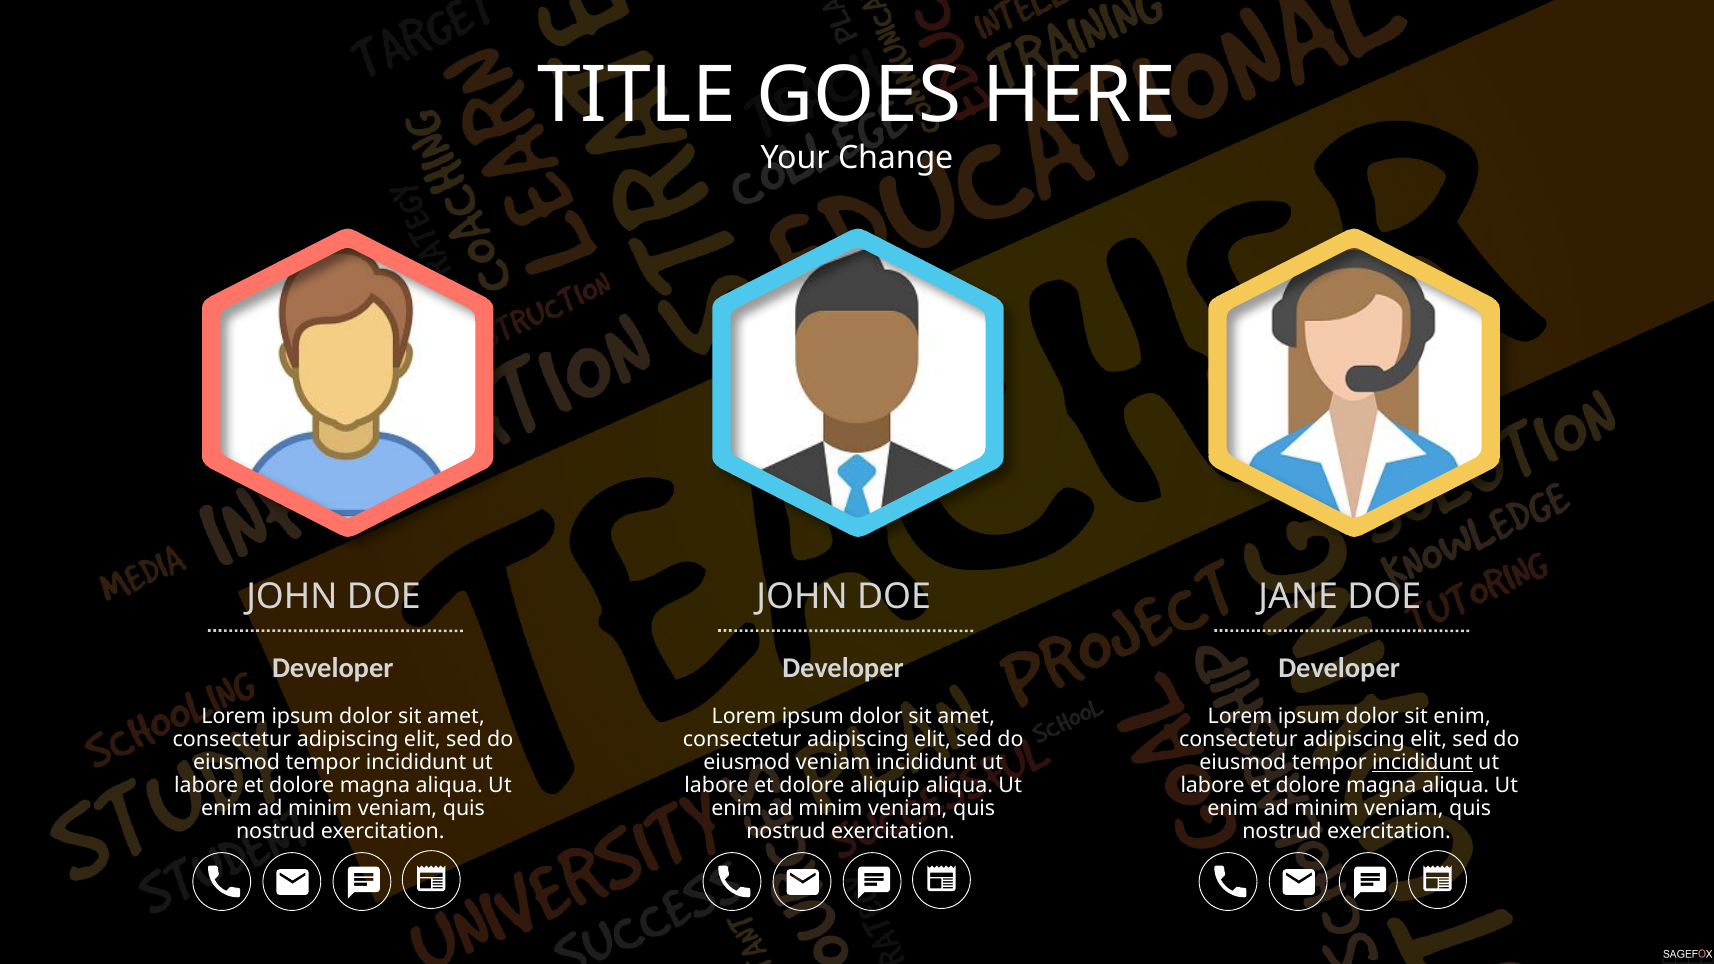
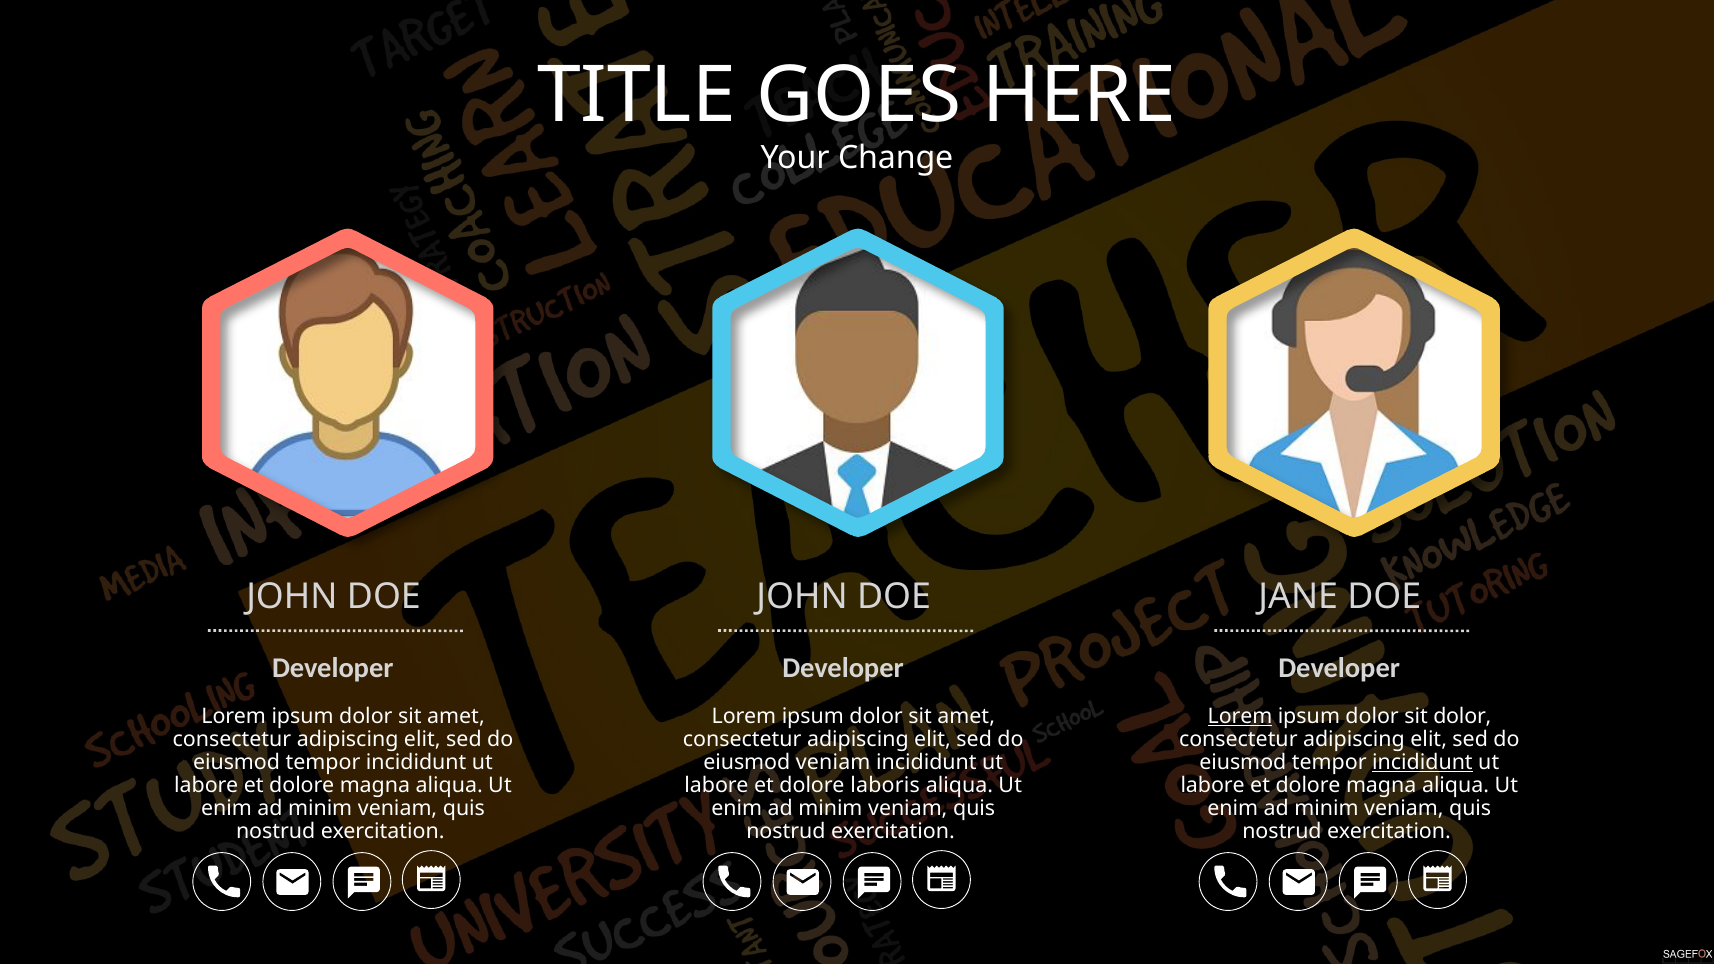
Lorem underline: none -> present (1240, 716)
sit enim: enim -> dolor (1462, 716)
aliquip: aliquip -> laboris (885, 786)
